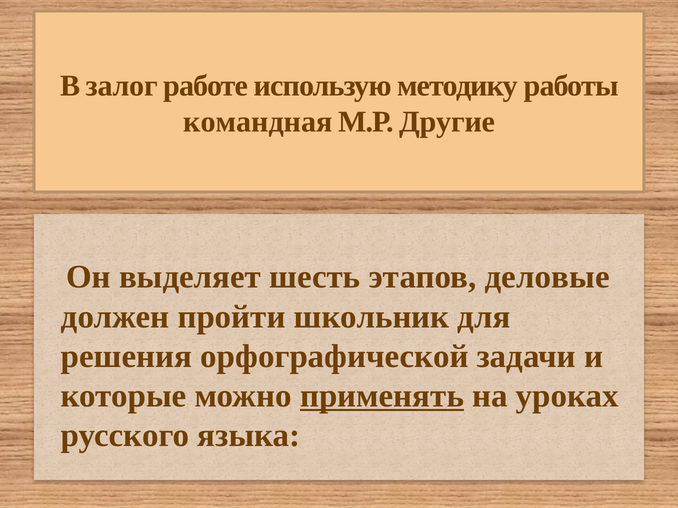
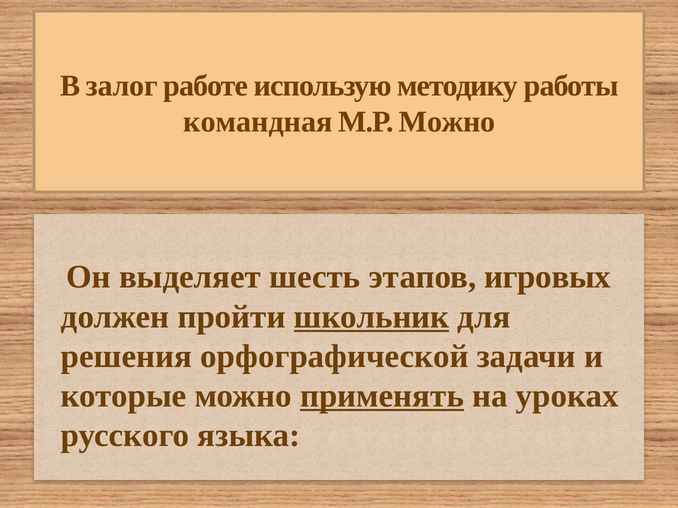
М.Р Другие: Другие -> Можно (447, 122)
деловые: деловые -> игровых (547, 277)
школьник underline: none -> present (372, 317)
